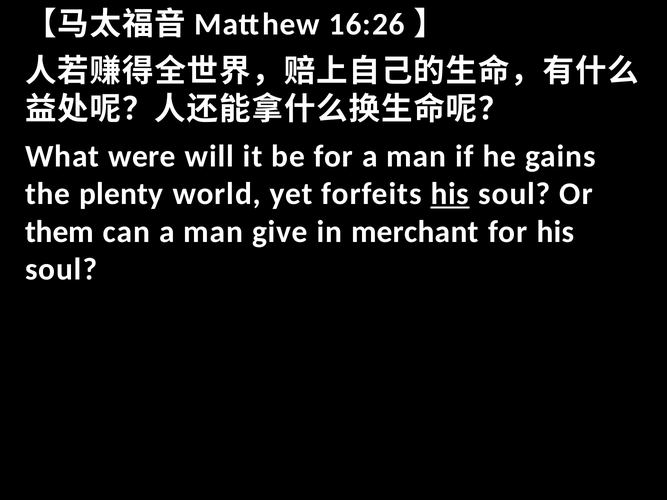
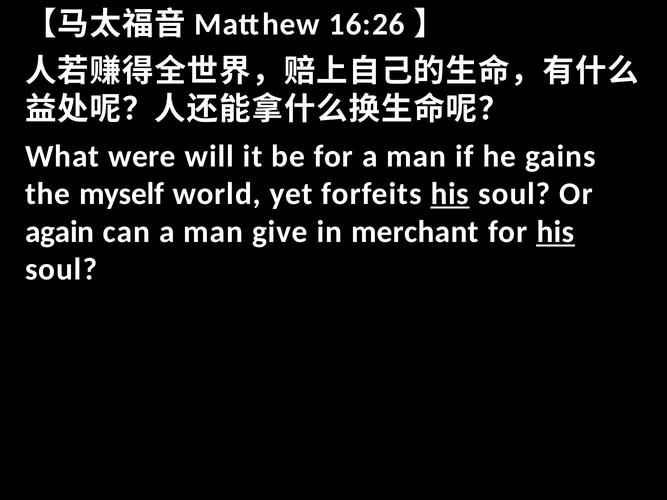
plenty: plenty -> myself (122, 194)
them: them -> again (60, 232)
his underline: none -> present (555, 232)
